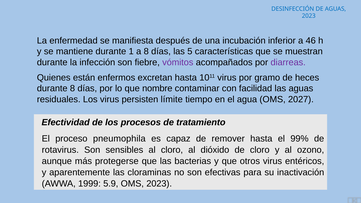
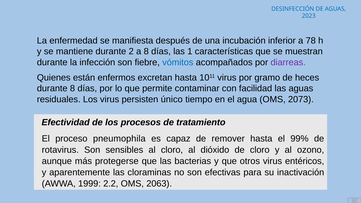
46: 46 -> 78 (311, 41)
1: 1 -> 2 (131, 52)
5: 5 -> 1 (190, 52)
vómitos colour: purple -> blue (178, 62)
nombre: nombre -> permite (157, 89)
límite: límite -> único (172, 99)
2027: 2027 -> 2073 (301, 99)
5.9: 5.9 -> 2.2 (111, 184)
OMS 2023: 2023 -> 2063 (159, 184)
